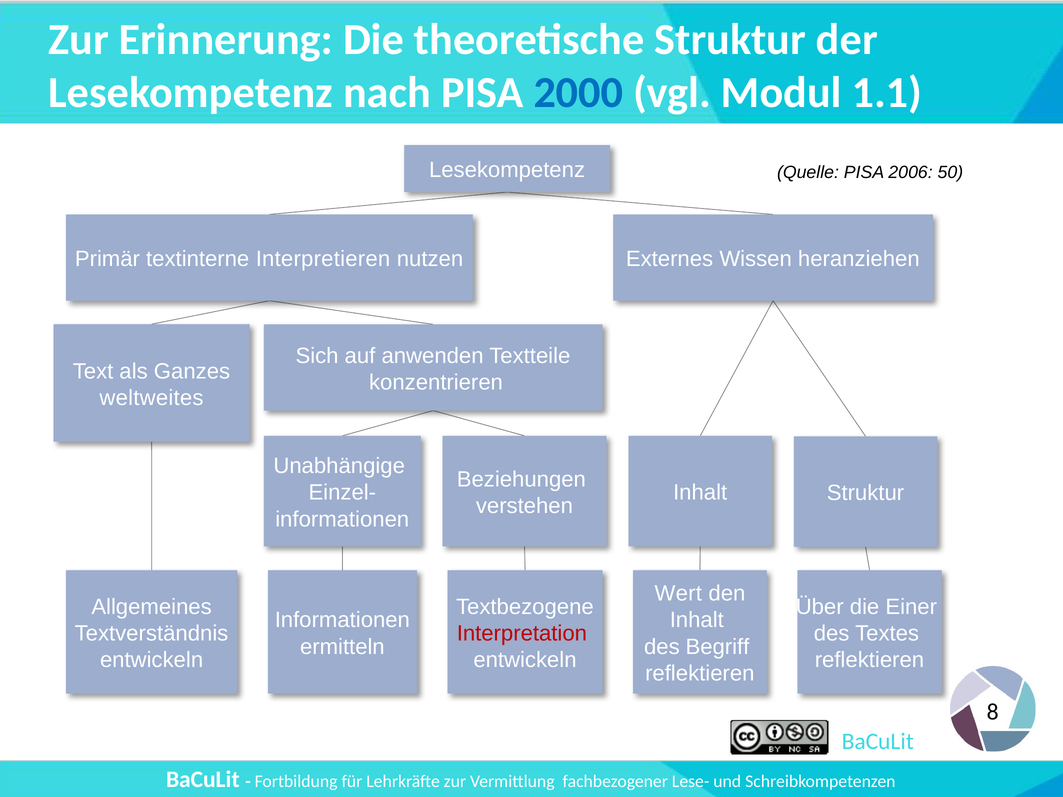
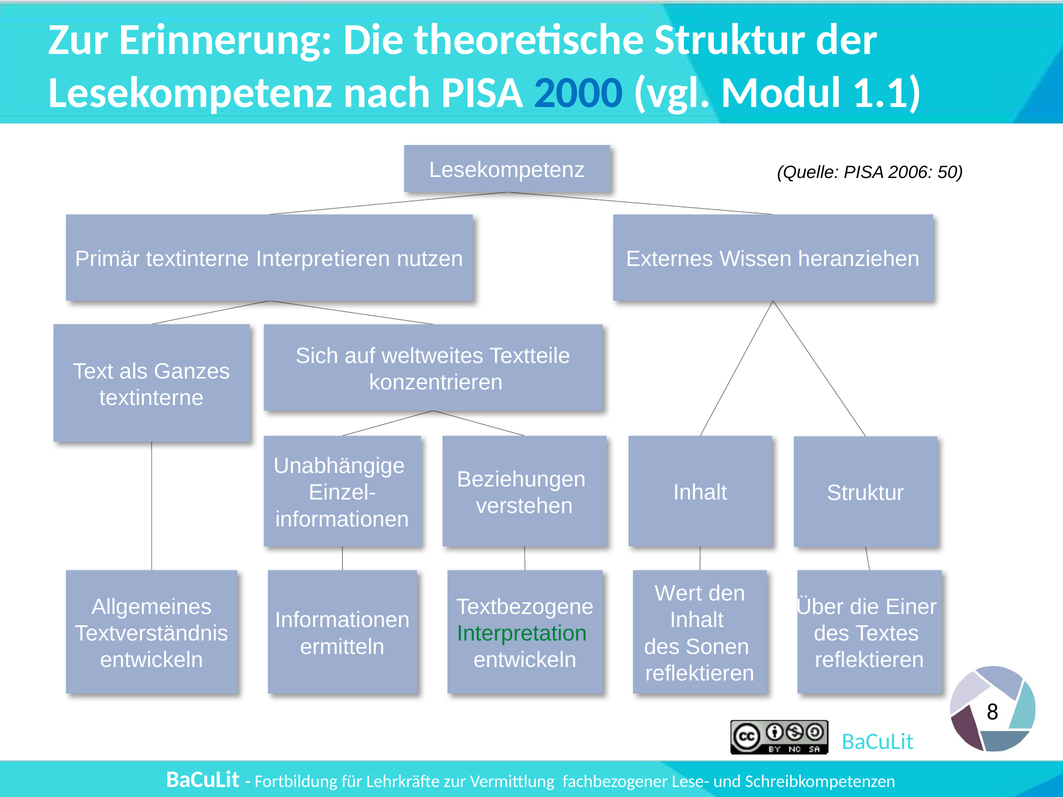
anwenden: anwenden -> weltweites (433, 356)
weltweites: weltweites -> textinterne (152, 398)
Interpretation colour: red -> green (522, 634)
Begriff: Begriff -> Sonen (717, 647)
